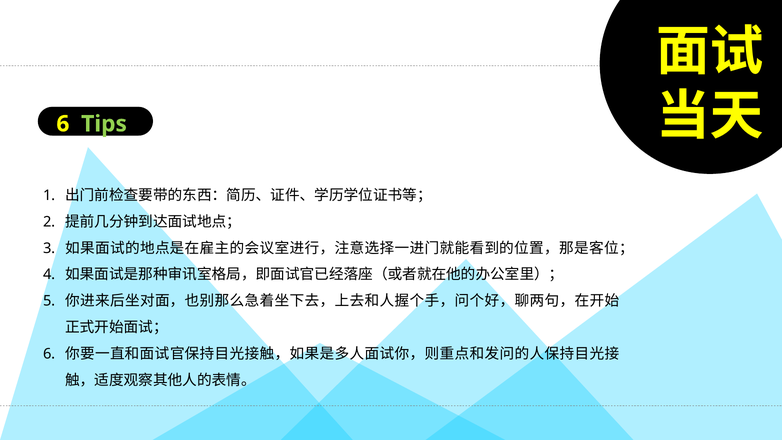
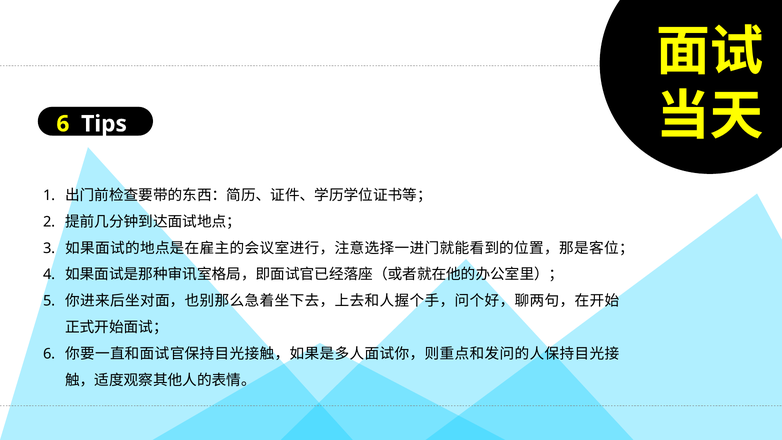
Tips colour: light green -> white (104, 124)
